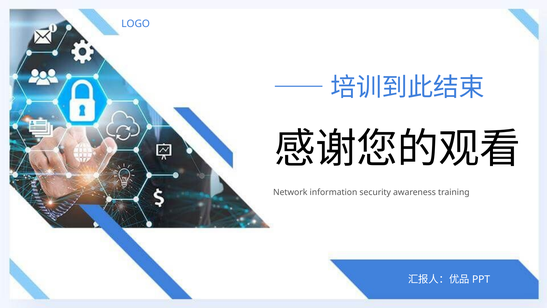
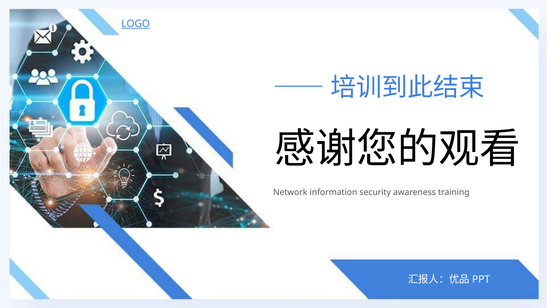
LOGO underline: none -> present (136, 24)
